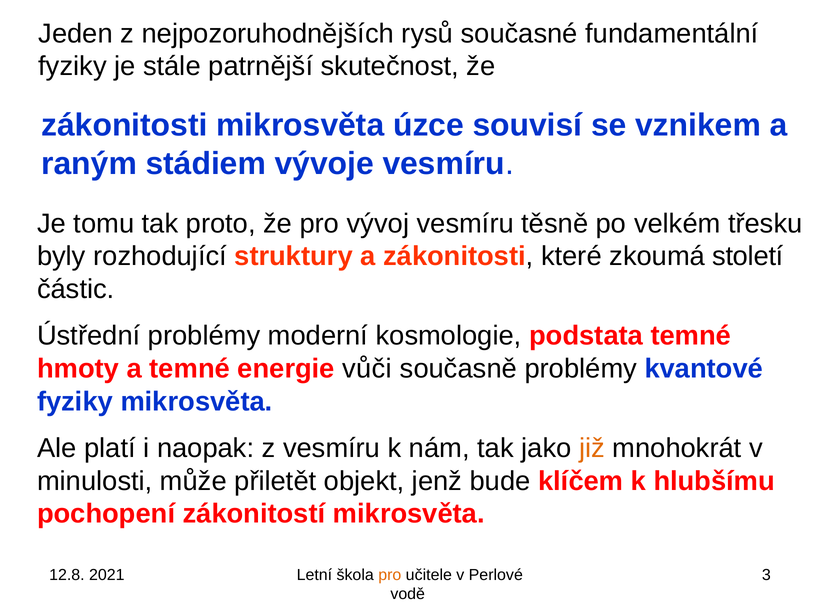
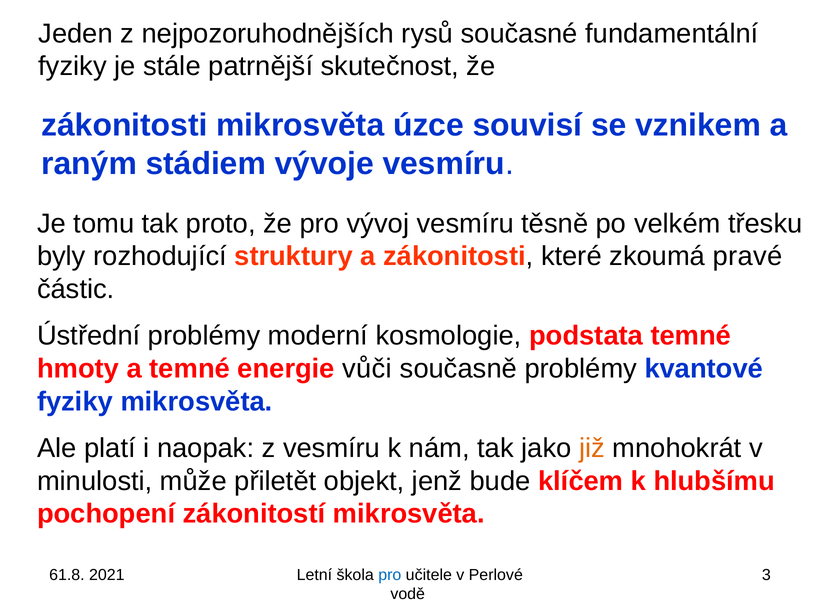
století: století -> pravé (748, 256)
12.8: 12.8 -> 61.8 (67, 575)
pro colour: orange -> blue (390, 575)
